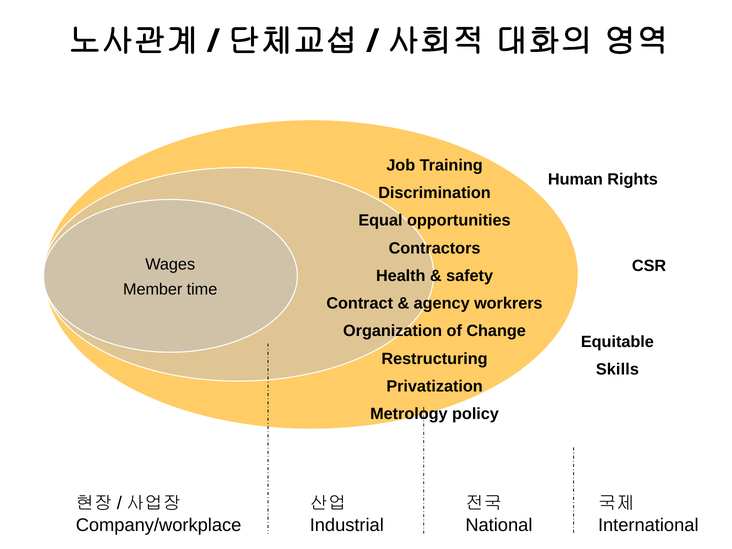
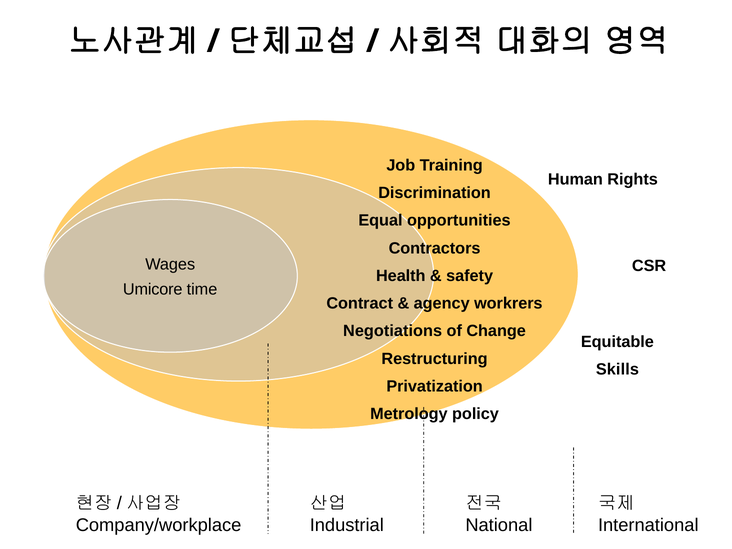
Member: Member -> Umicore (153, 290)
Organization: Organization -> Negotiations (393, 331)
